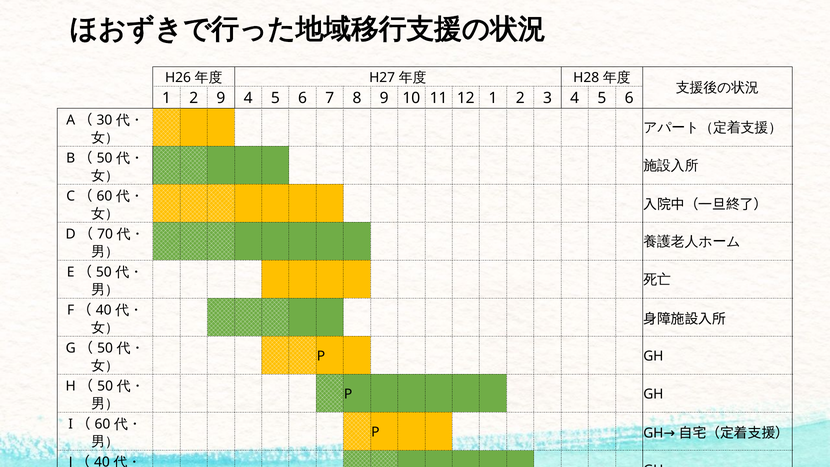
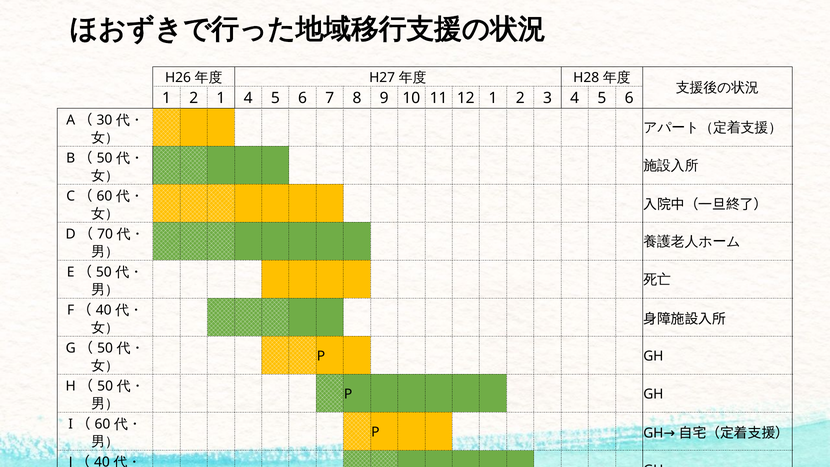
2 9: 9 -> 1 (221, 98)
